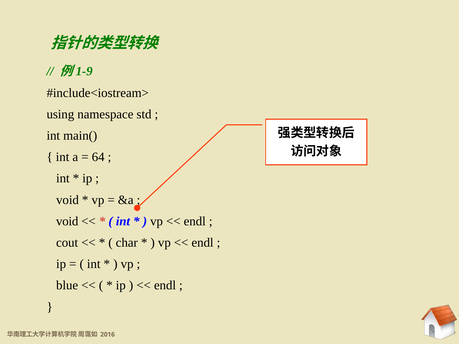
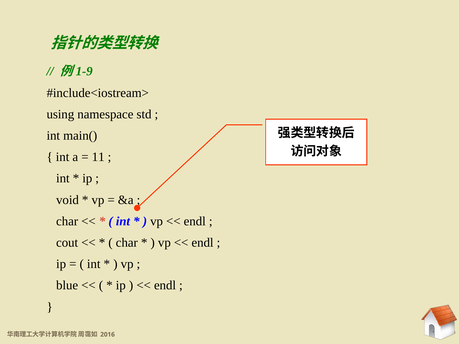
64: 64 -> 11 (98, 157)
void: void -> char (67, 221)
